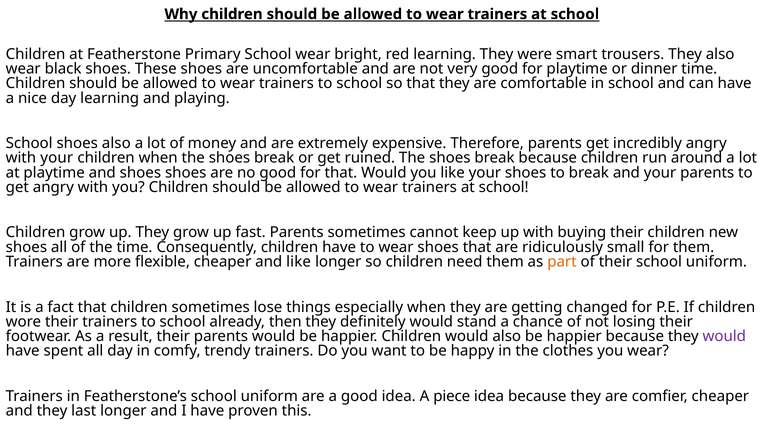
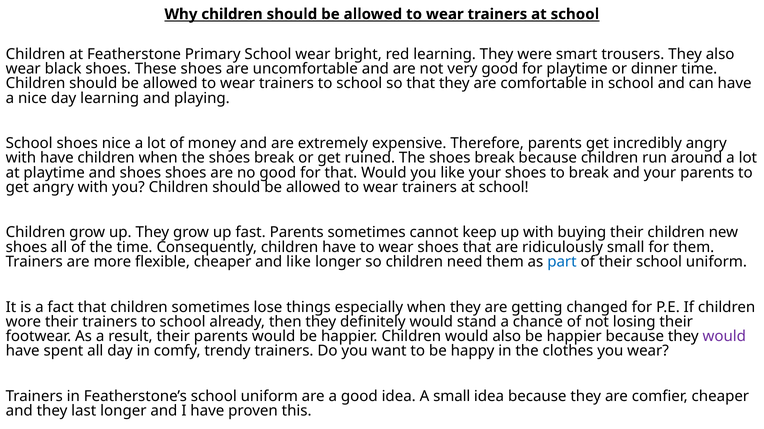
shoes also: also -> nice (116, 144)
with your: your -> have (57, 158)
part colour: orange -> blue (562, 262)
A piece: piece -> small (452, 397)
